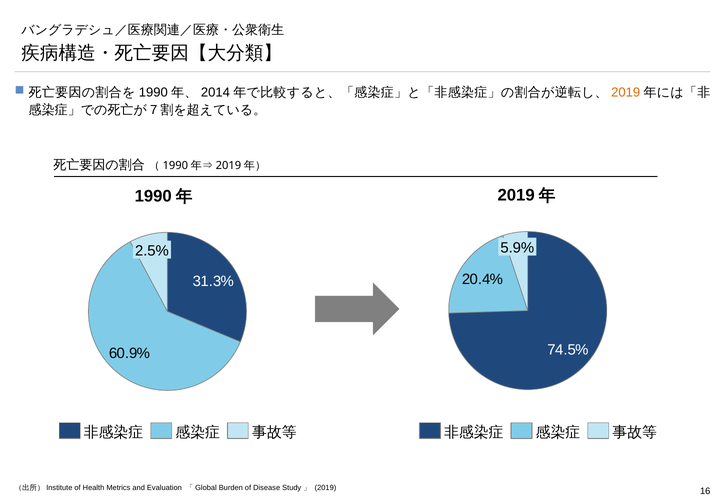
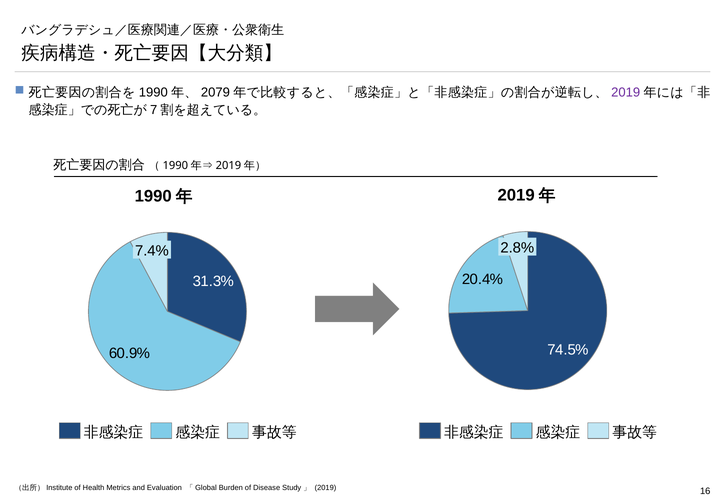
2014: 2014 -> 2079 (215, 93)
2019 colour: orange -> purple (626, 93)
5.9%: 5.9% -> 2.8% (517, 248)
2.5%: 2.5% -> 7.4% (152, 251)
